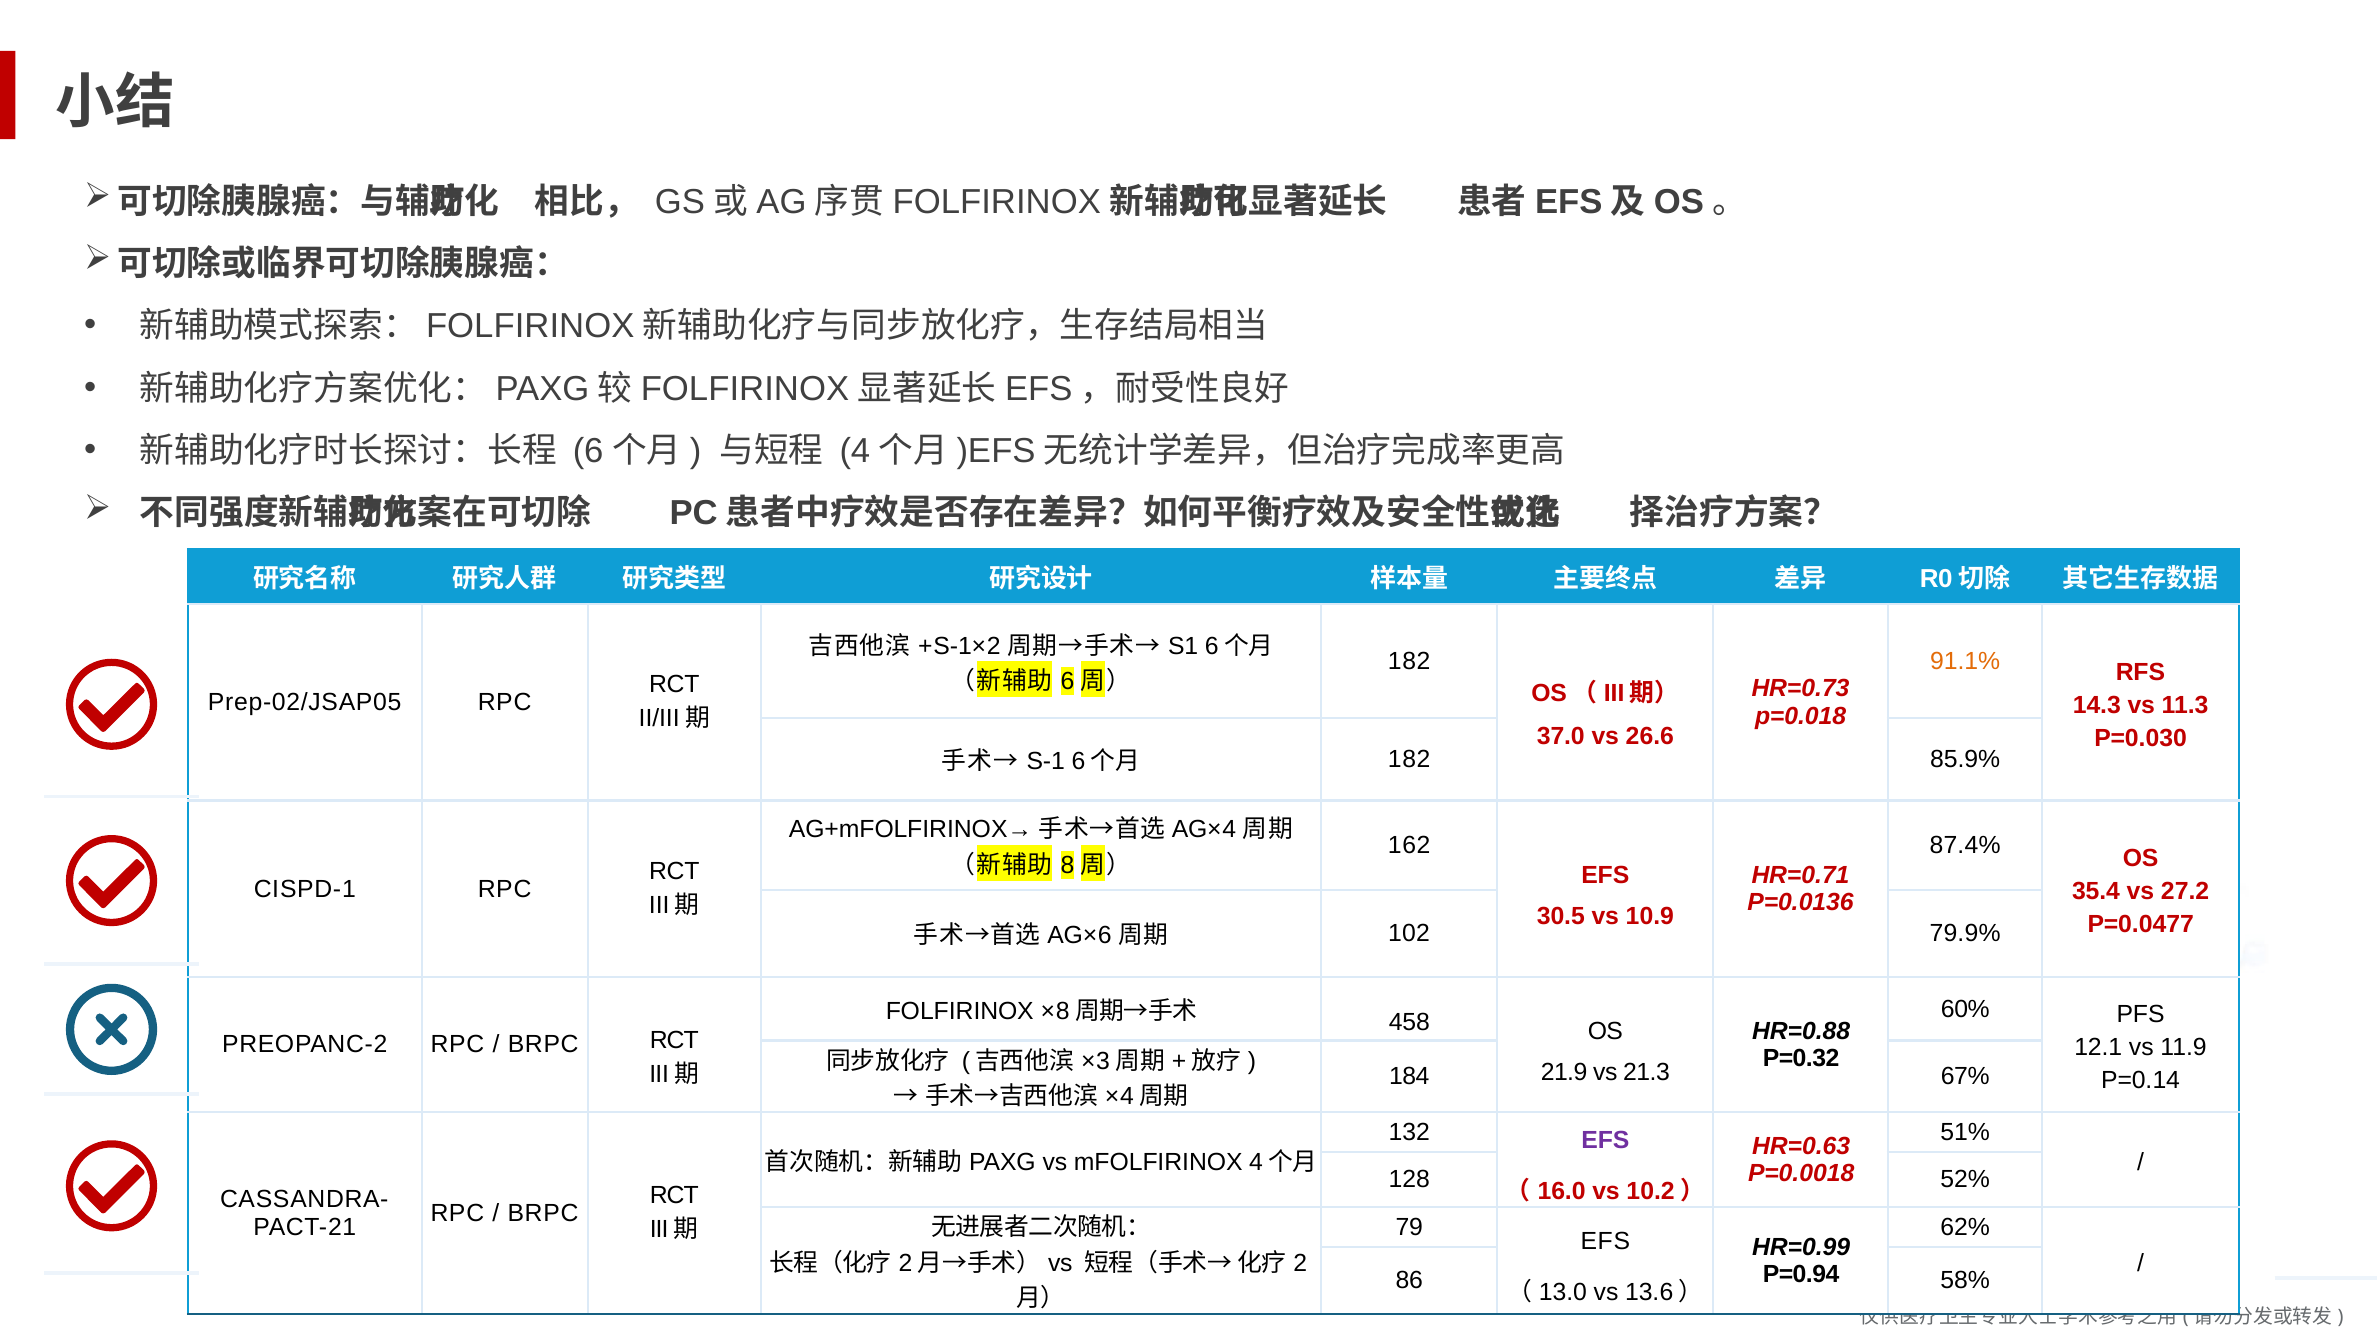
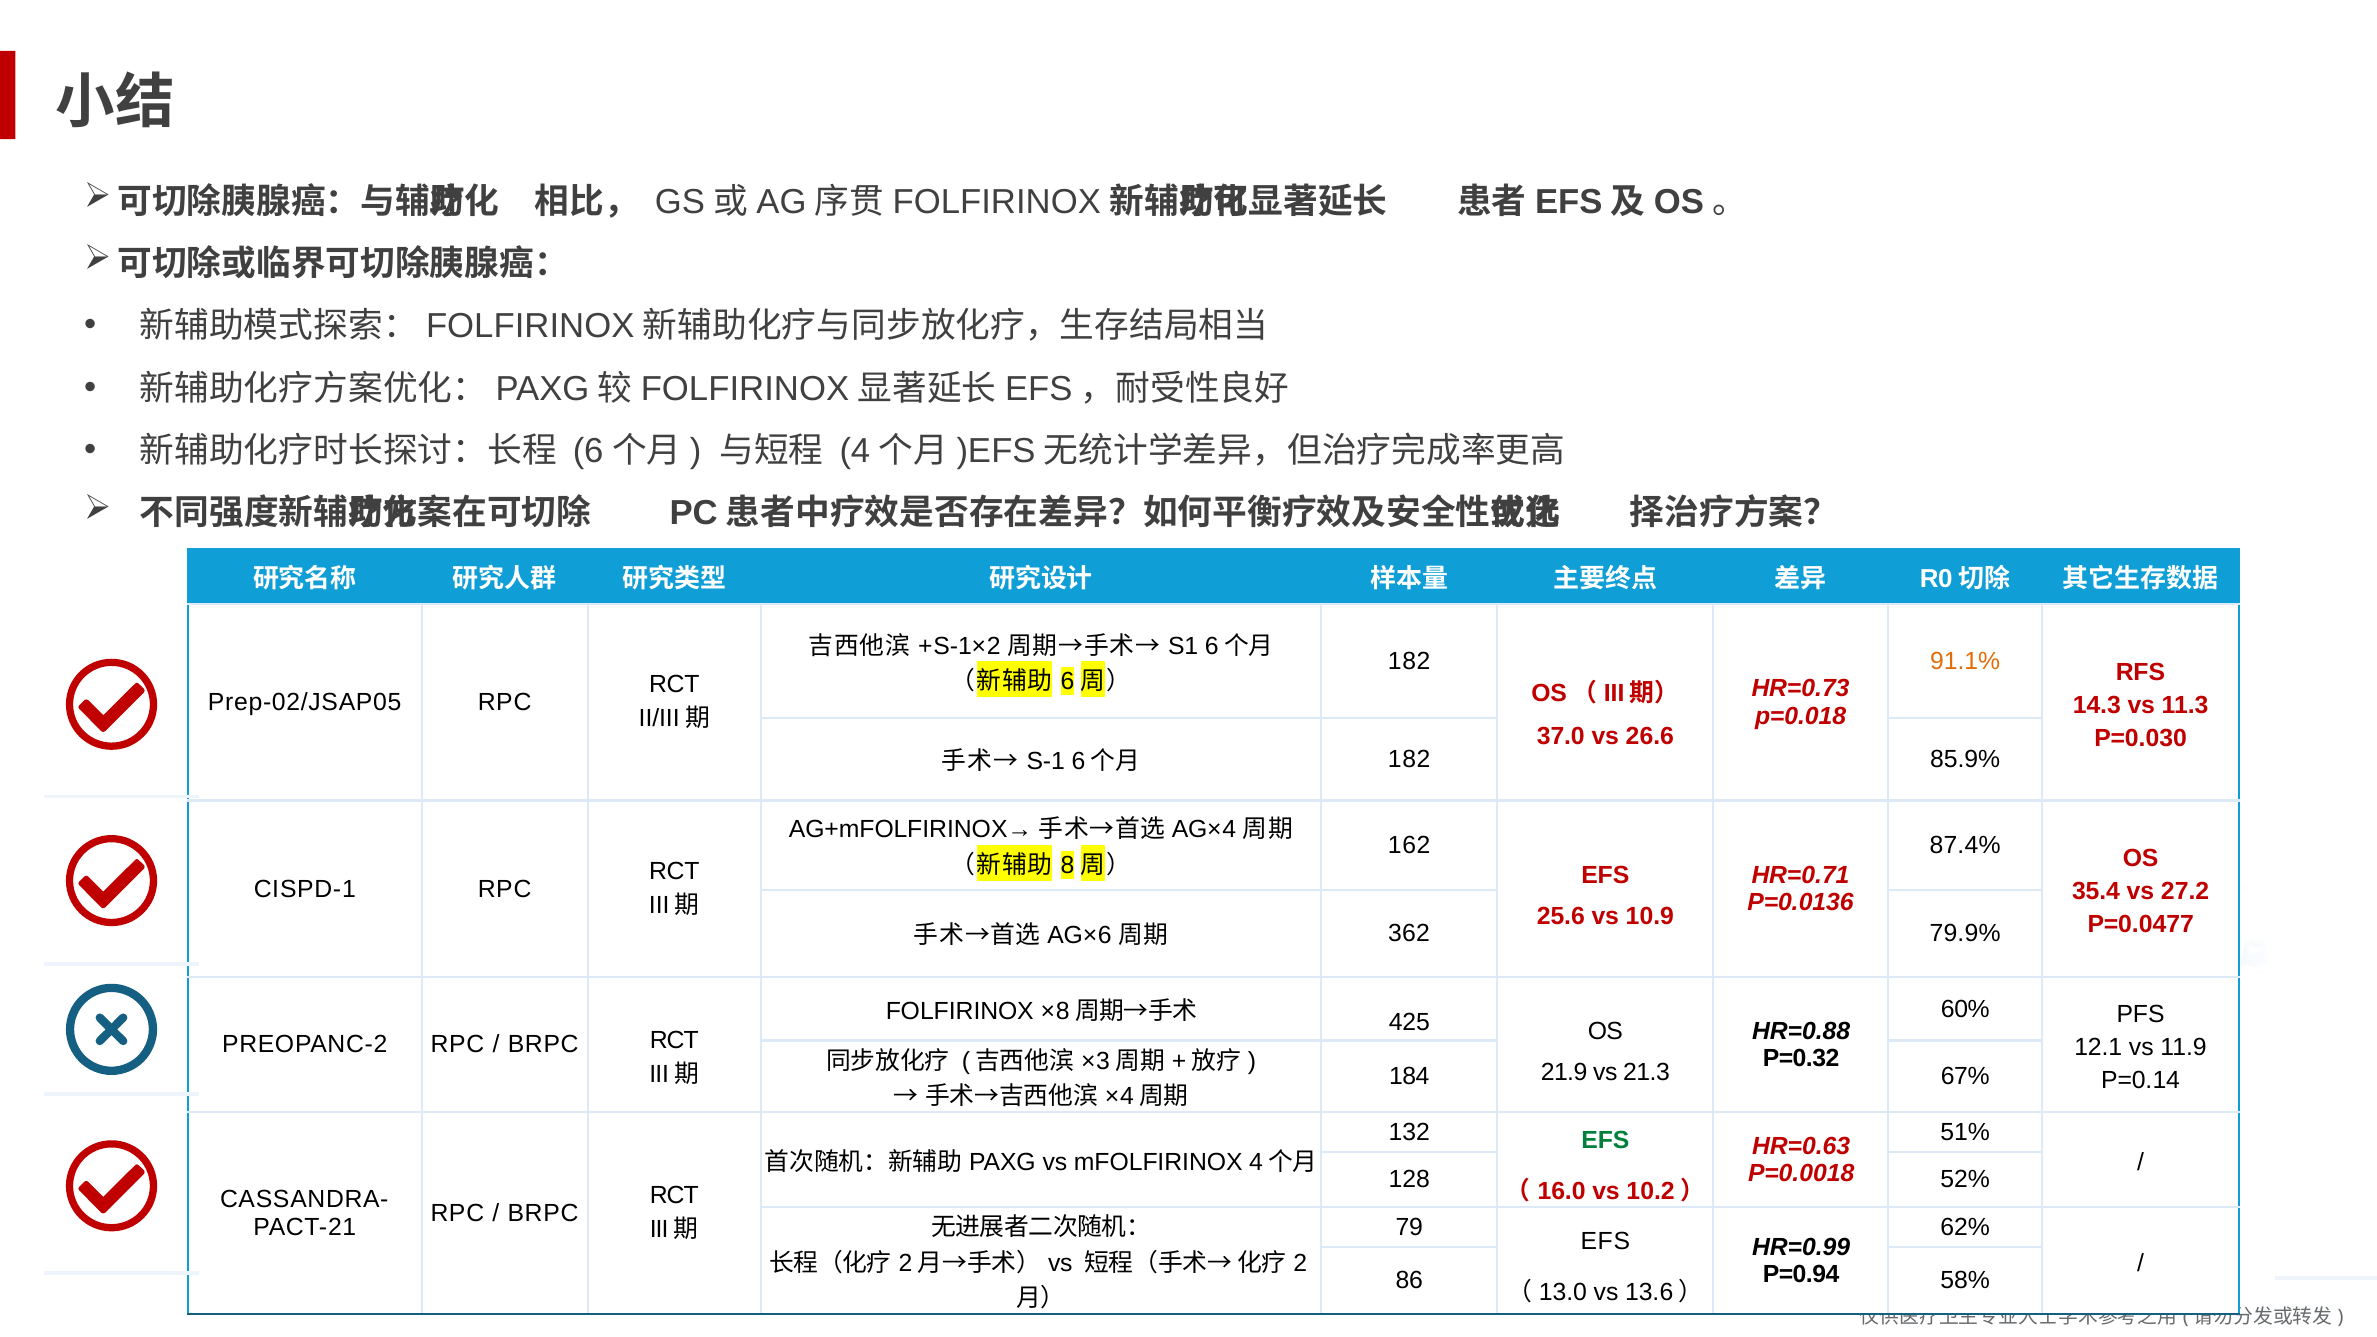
30.5: 30.5 -> 25.6 (1561, 917)
102: 102 -> 362 (1409, 934)
458: 458 -> 425 (1409, 1023)
EFS colour: purple -> green (1605, 1140)
